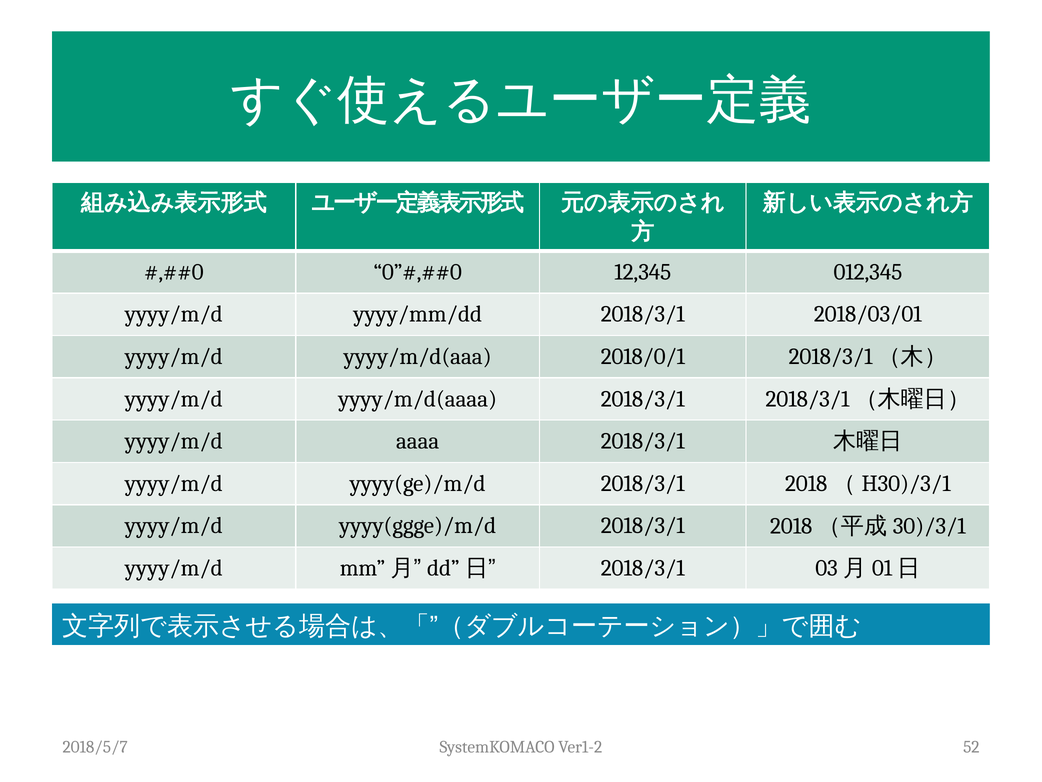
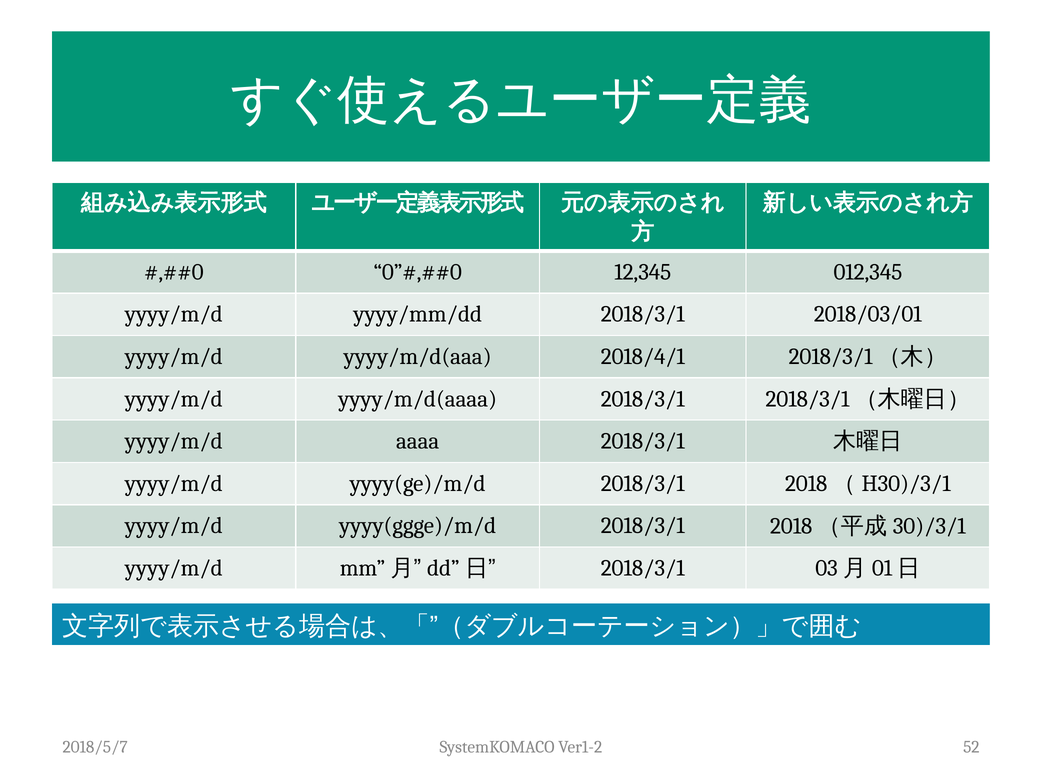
2018/0/1: 2018/0/1 -> 2018/4/1 (643, 356)
